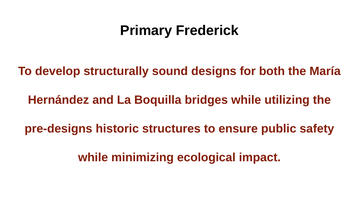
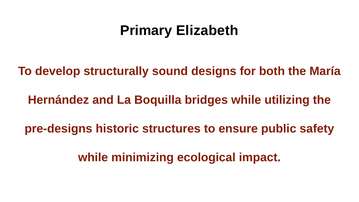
Frederick: Frederick -> Elizabeth (207, 30)
